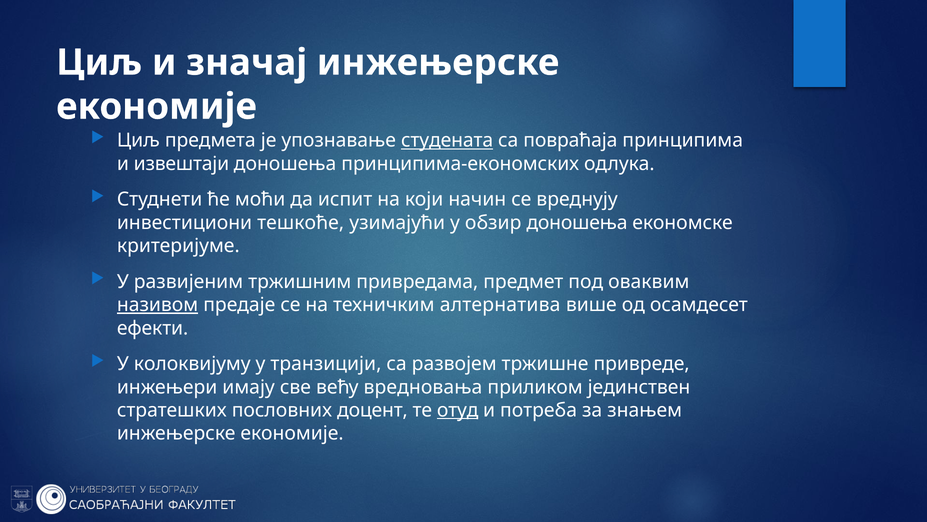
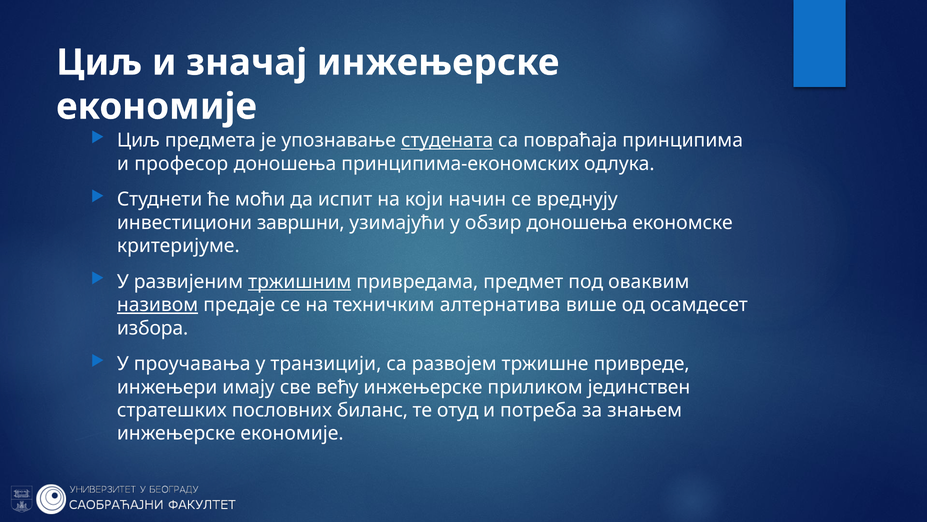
извештаји: извештаји -> професор (181, 164)
тешкоће: тешкоће -> завршни (301, 222)
тржишним underline: none -> present (300, 281)
ефекти: ефекти -> избора (153, 328)
колоквијуму: колоквијуму -> проучавања (192, 364)
већу вредновања: вредновања -> инжењерске (423, 387)
доцент: доцент -> биланс (372, 410)
отуд underline: present -> none (458, 410)
